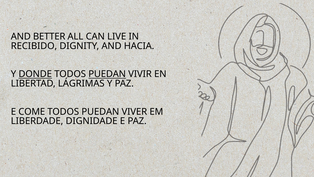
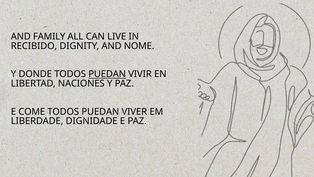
BETTER: BETTER -> FAMILY (49, 36)
HACIA: HACIA -> NOME (139, 46)
DONDE underline: present -> none (35, 74)
LÁGRIMAS: LÁGRIMAS -> NACIONES (81, 83)
